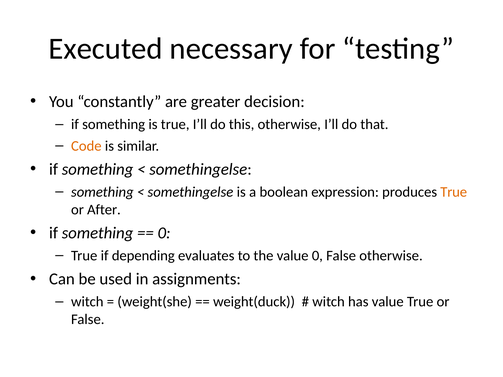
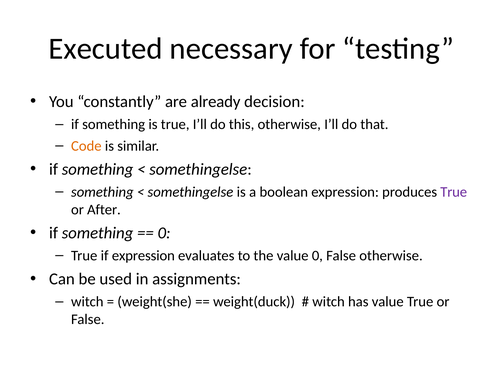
greater: greater -> already (216, 102)
True colour: orange -> purple (454, 192)
if depending: depending -> expression (143, 256)
